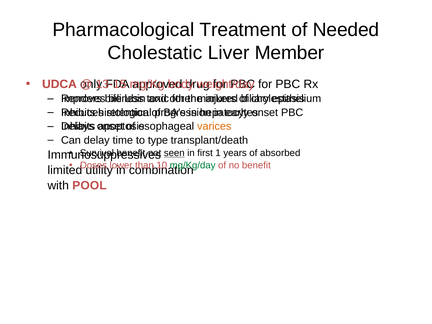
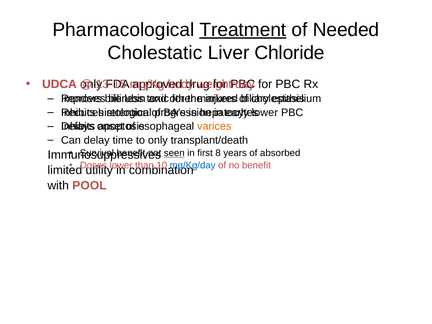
Treatment underline: none -> present (243, 30)
Member: Member -> Chloride (290, 53)
onset: onset -> lower (265, 112)
to type: type -> only (158, 140)
1: 1 -> 8 (218, 153)
mg/Kg/day colour: green -> blue (193, 165)
